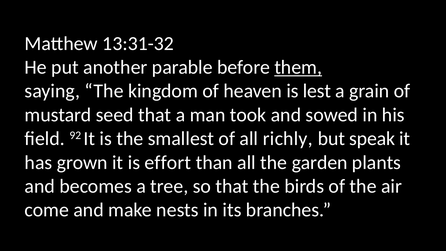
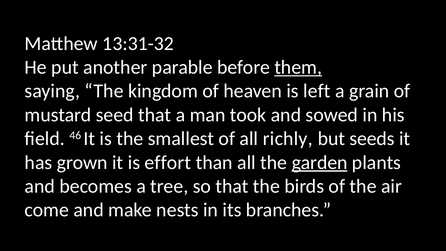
lest: lest -> left (317, 91)
92: 92 -> 46 (75, 135)
speak: speak -> seeds (372, 139)
garden underline: none -> present (320, 162)
